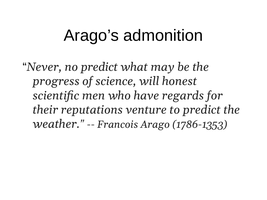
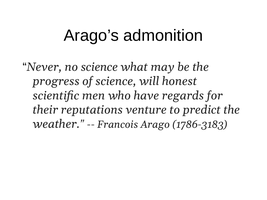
no predict: predict -> science (99, 67)
1786-1353: 1786-1353 -> 1786-3183 (200, 125)
